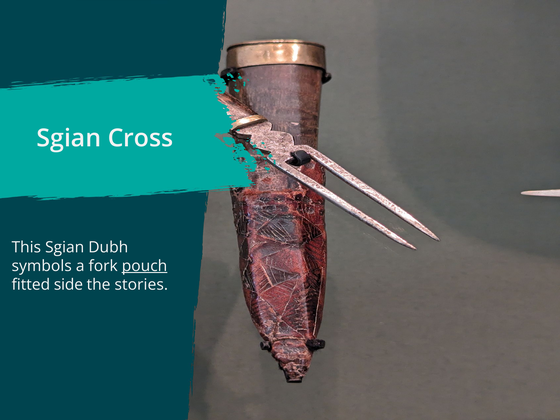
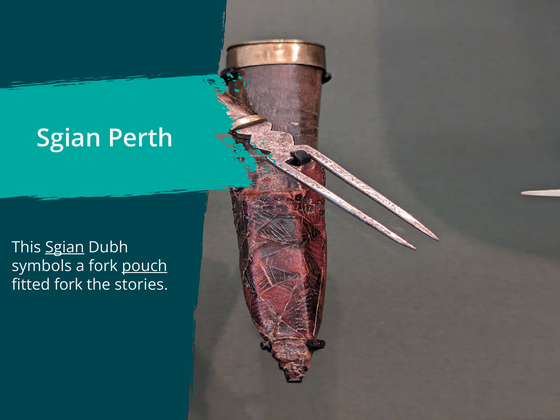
Cross: Cross -> Perth (140, 138)
Sgian underline: none -> present (65, 247)
fitted side: side -> fork (68, 285)
